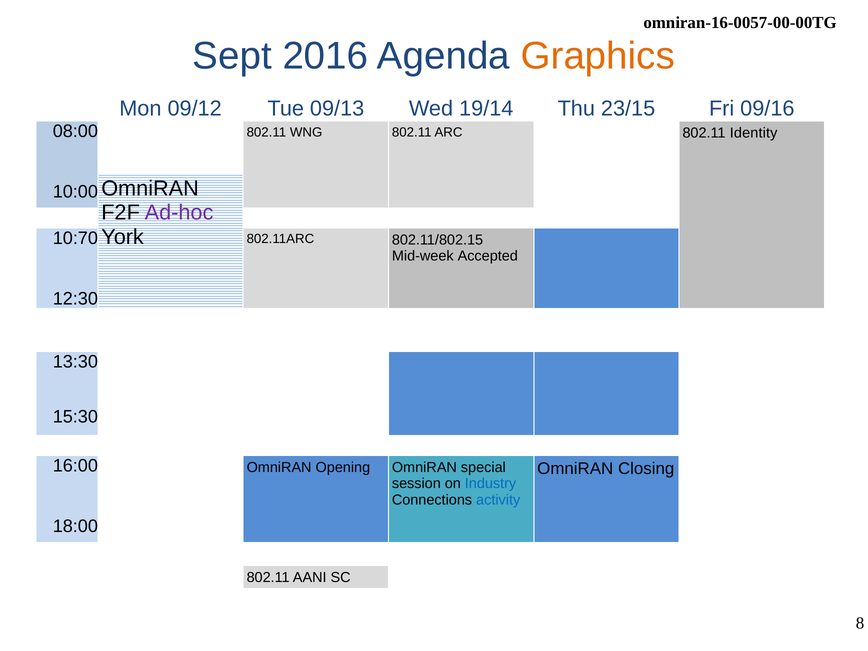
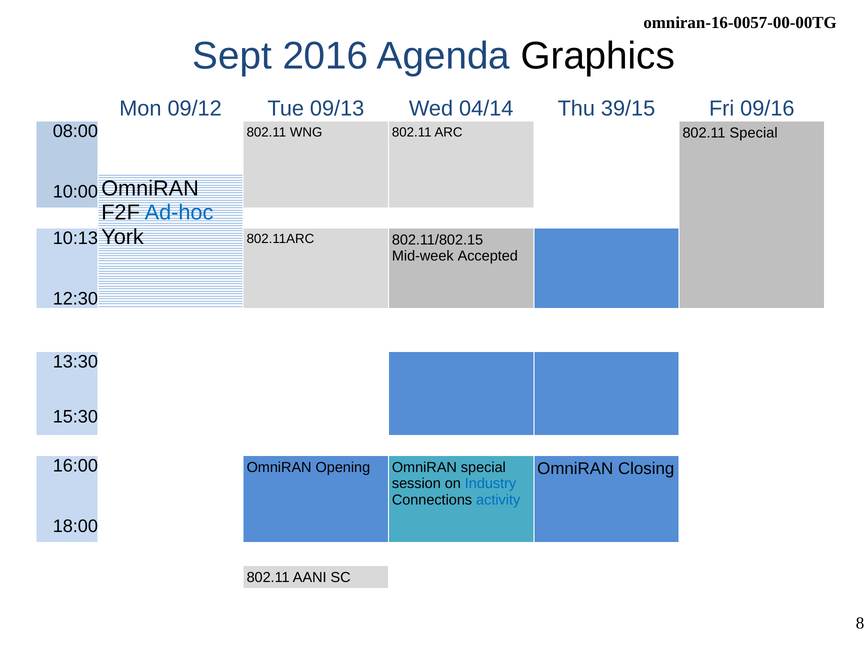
Graphics colour: orange -> black (598, 56)
19/14: 19/14 -> 04/14 (486, 109)
23/15: 23/15 -> 39/15 (628, 109)
802.11 Identity: Identity -> Special (754, 133)
Ad-hoc colour: purple -> blue (179, 213)
10:70: 10:70 -> 10:13 (75, 238)
